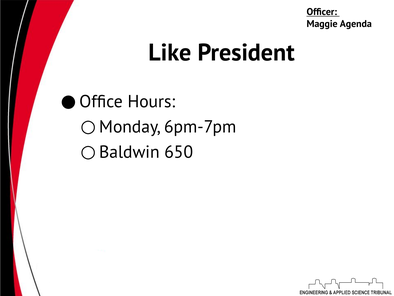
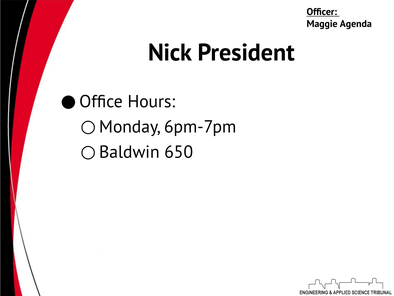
Like: Like -> Nick (170, 53)
